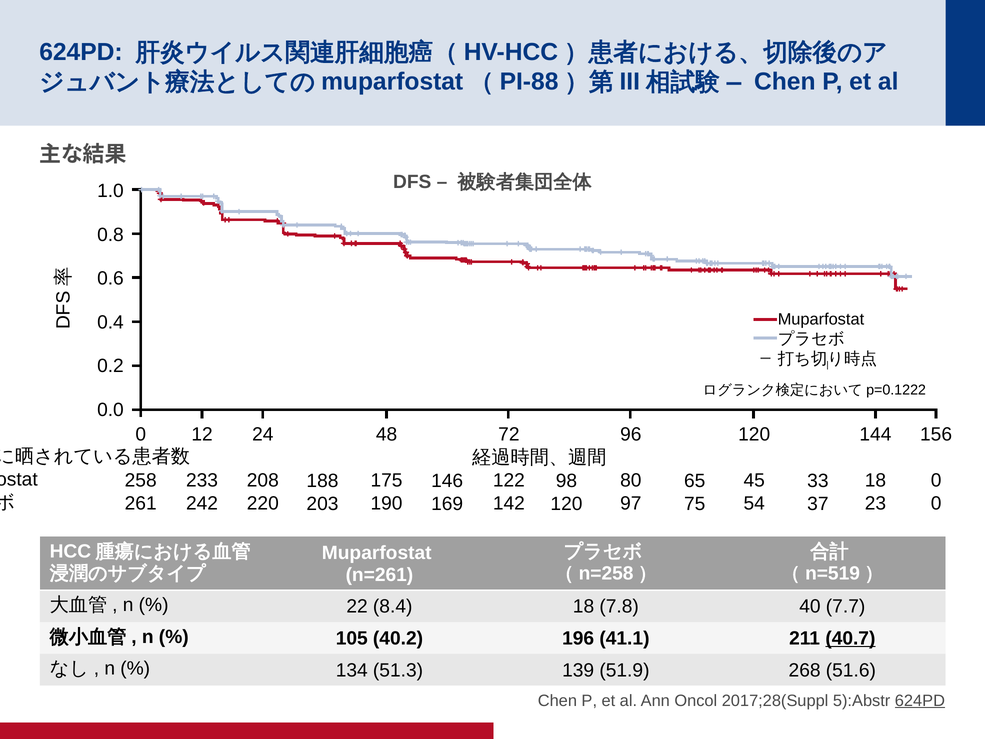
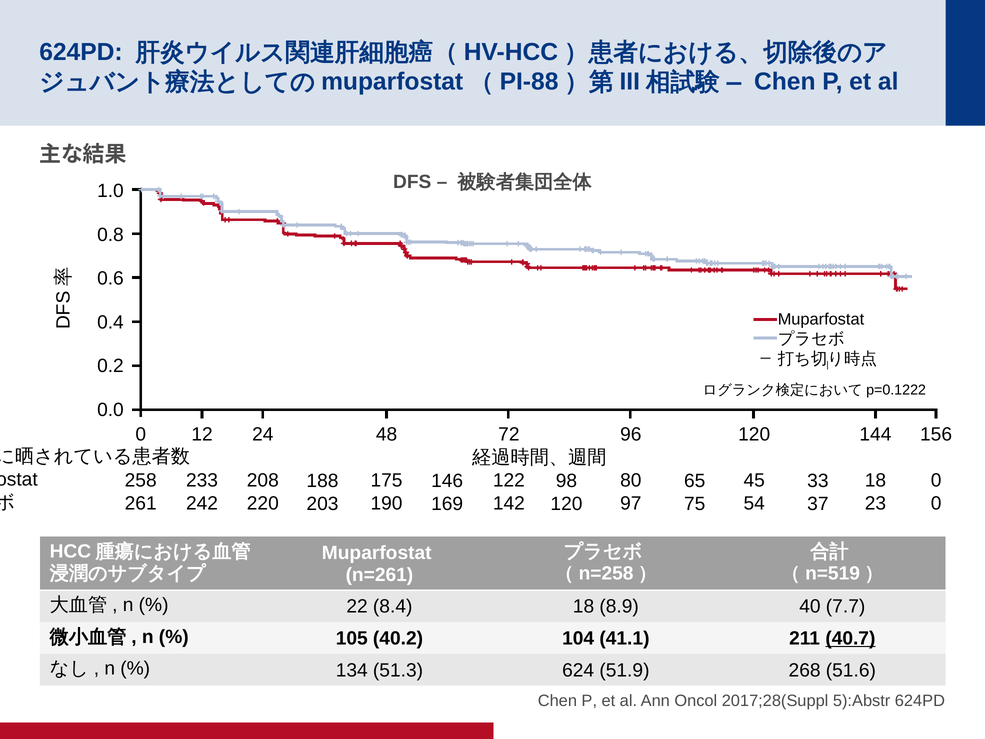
7.8: 7.8 -> 8.9 (619, 606)
196: 196 -> 104 (578, 638)
139: 139 -> 624 (578, 670)
624PD underline: present -> none (920, 700)
